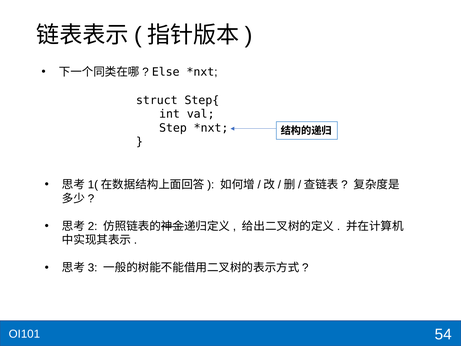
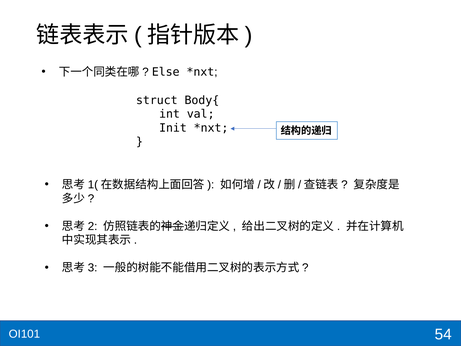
Step{: Step{ -> Body{ (202, 100)
Step: Step -> Init (173, 128)
